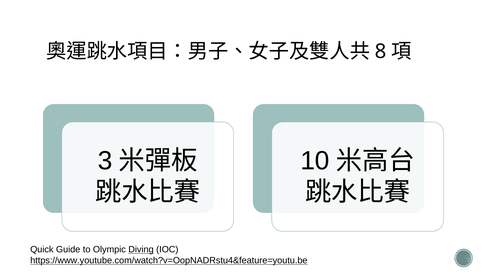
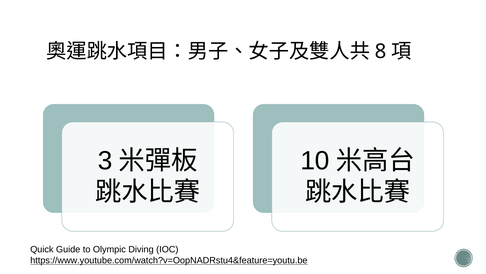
Diving underline: present -> none (141, 249)
